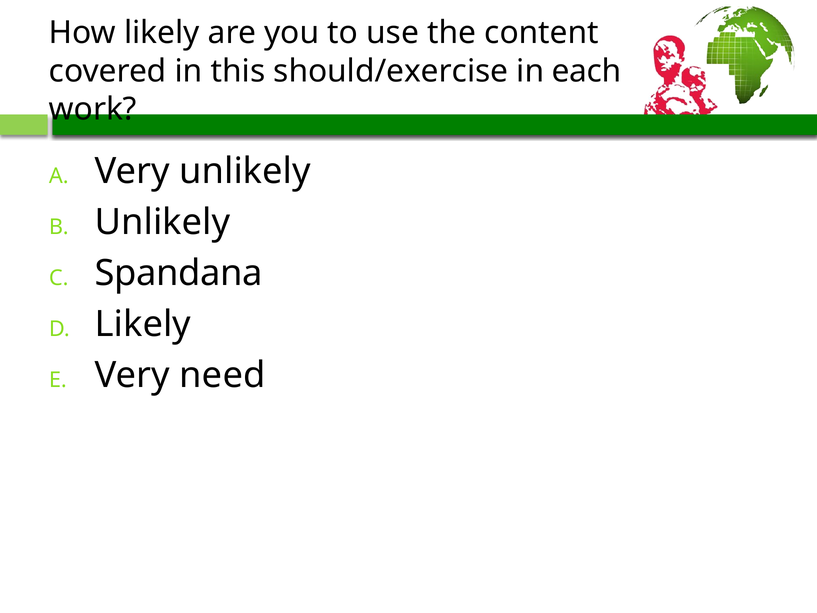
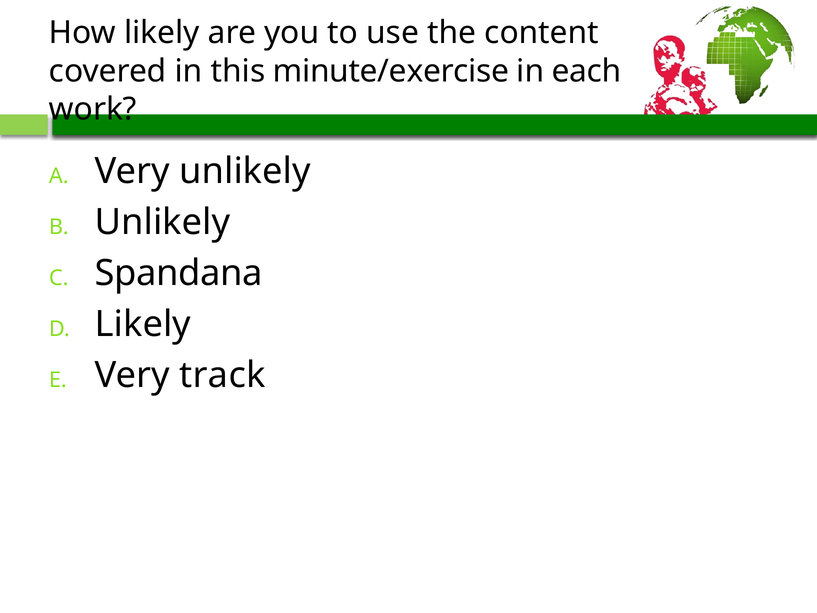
should/exercise: should/exercise -> minute/exercise (391, 71)
need: need -> track (222, 375)
